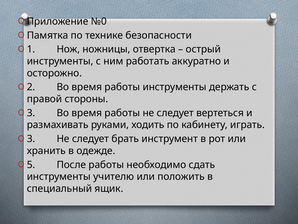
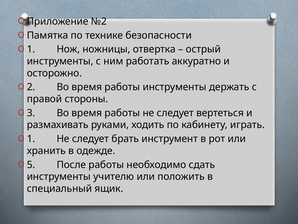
№0: №0 -> №2 (99, 21)
3: 3 -> 1 (31, 139)
